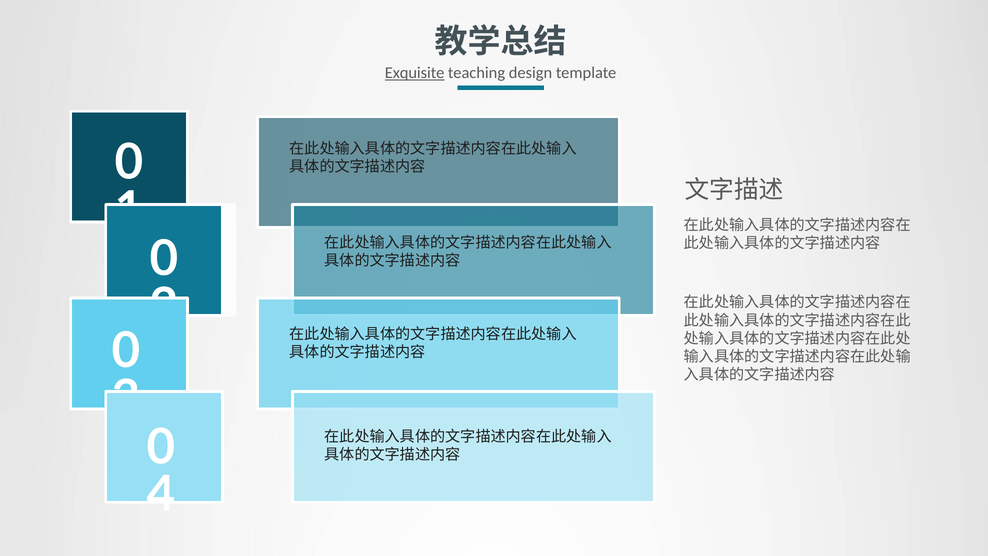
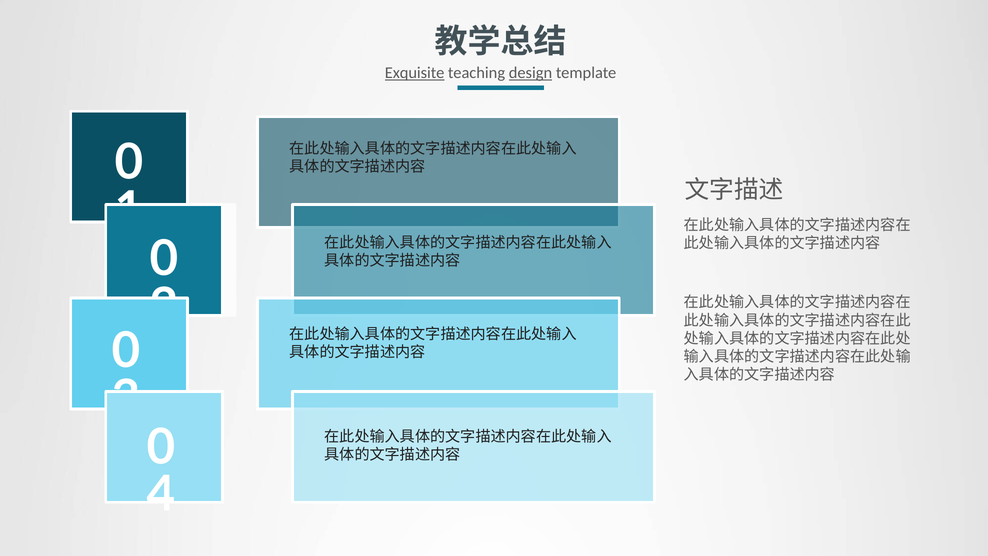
design underline: none -> present (530, 73)
